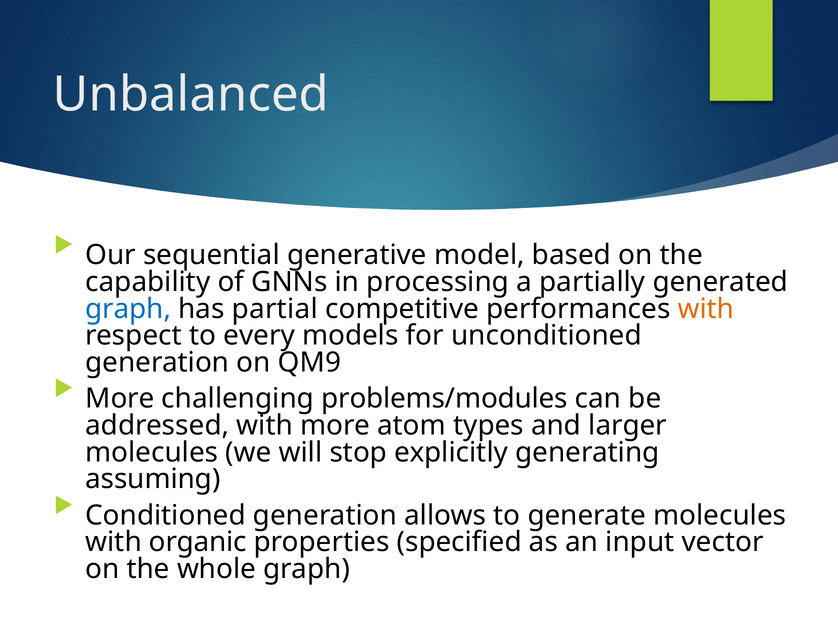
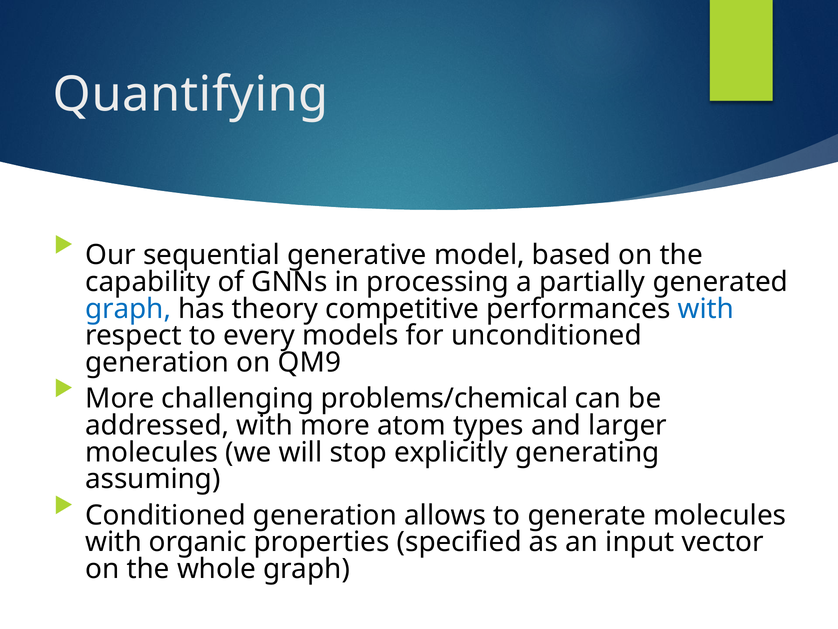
Unbalanced: Unbalanced -> Quantifying (191, 95)
partial: partial -> theory (275, 309)
with colour: orange -> blue (706, 309)
problems/modules: problems/modules -> problems/chemical (445, 398)
